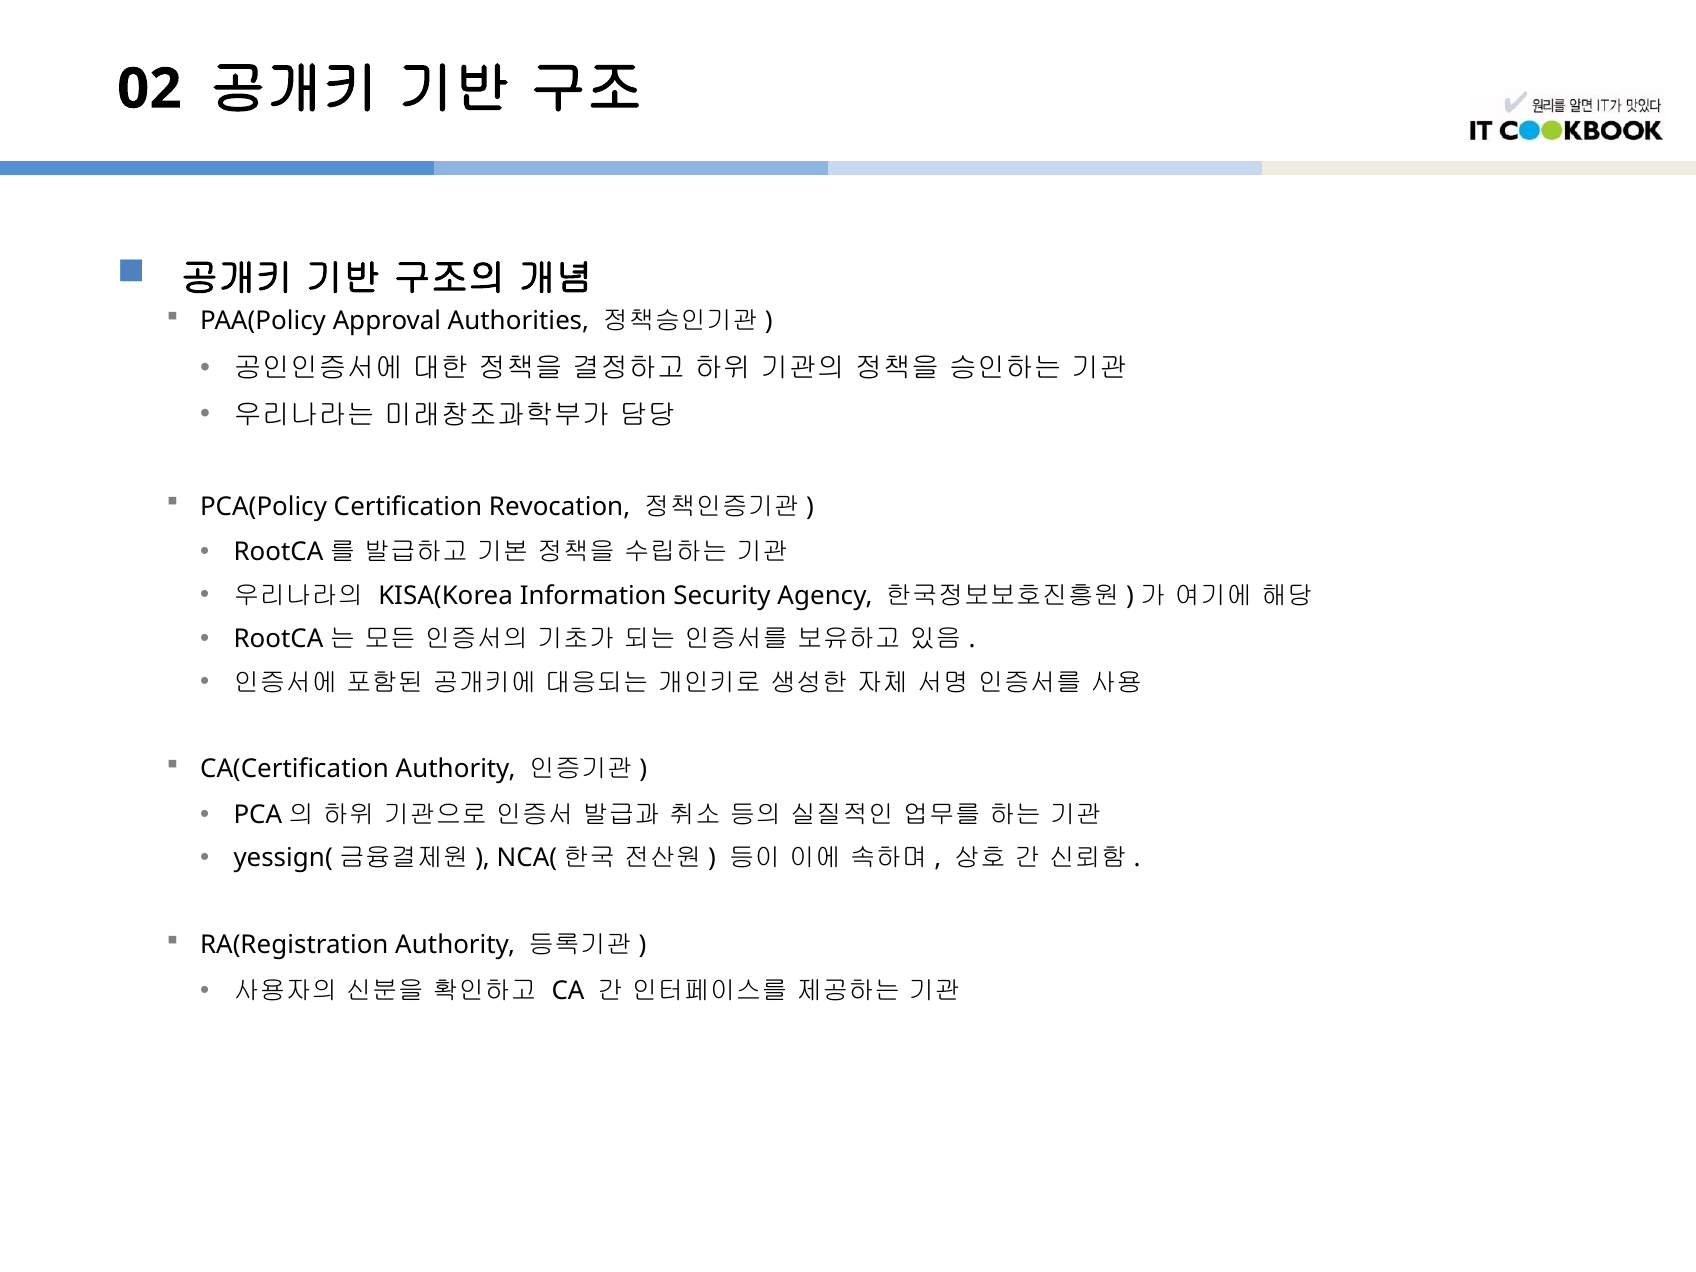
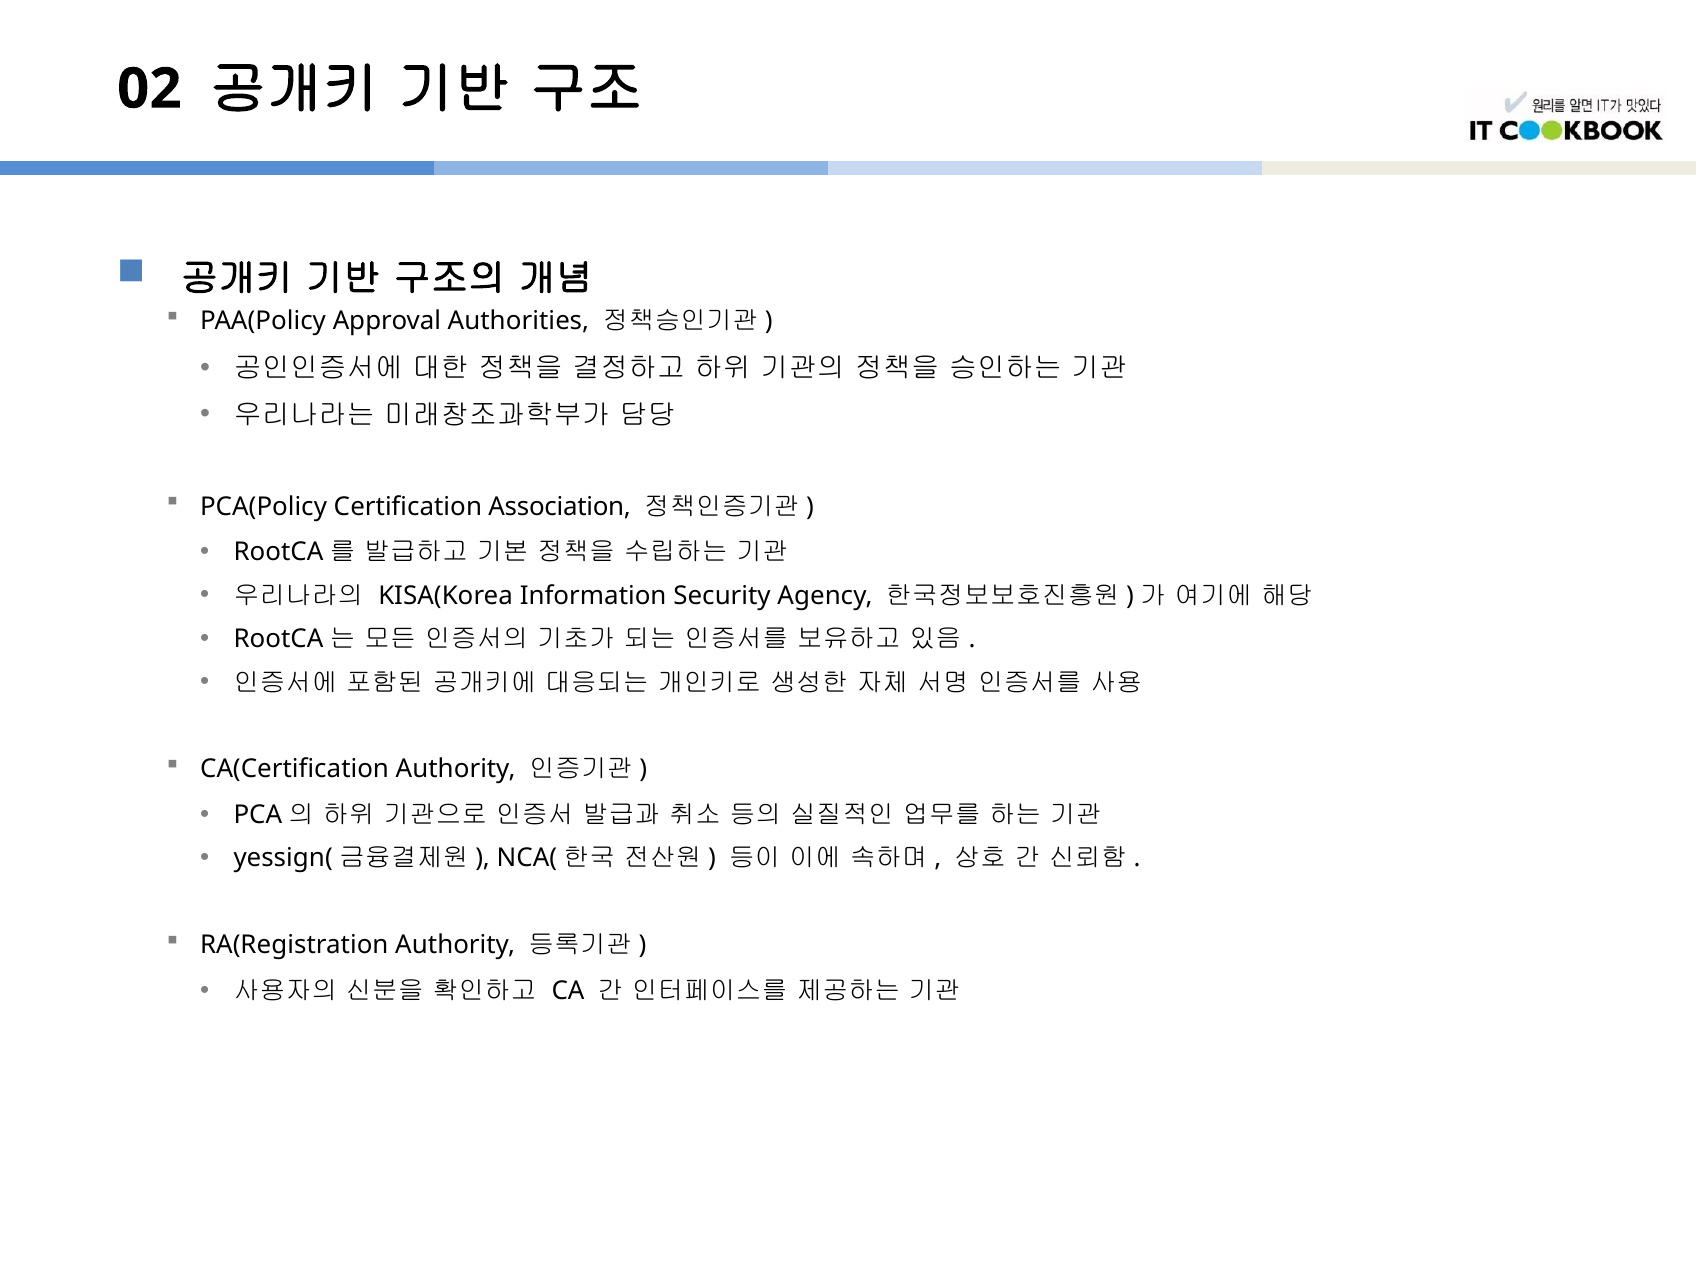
Revocation: Revocation -> Association (560, 507)
